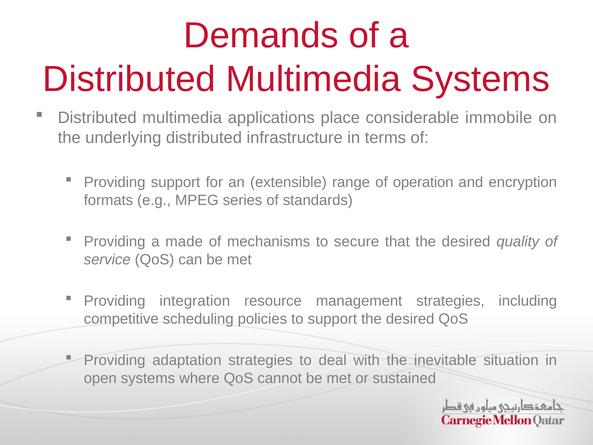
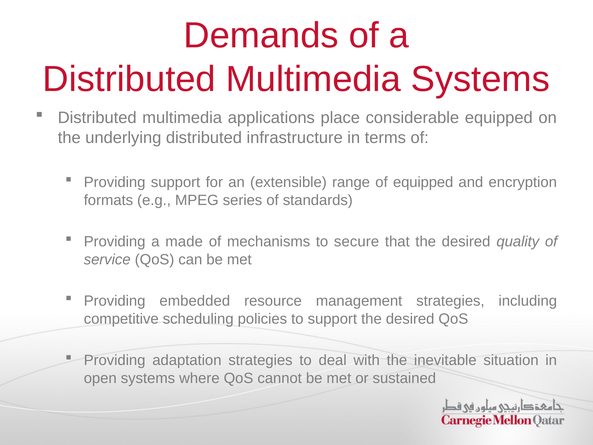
considerable immobile: immobile -> equipped (499, 118)
of operation: operation -> equipped (423, 182)
integration: integration -> embedded (195, 301)
